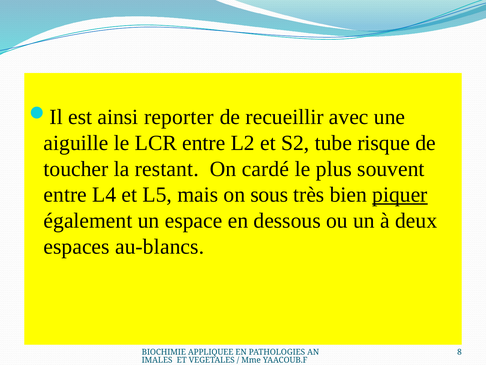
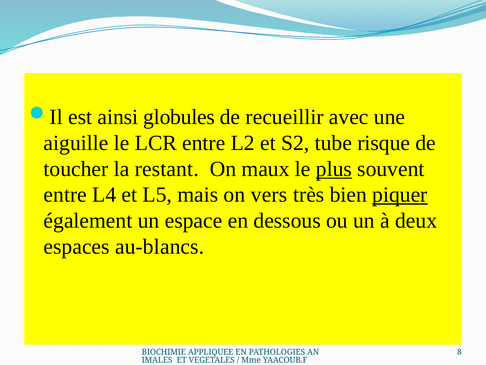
reporter: reporter -> globules (179, 117)
cardé: cardé -> maux (266, 169)
plus underline: none -> present (334, 169)
sous: sous -> vers (269, 195)
